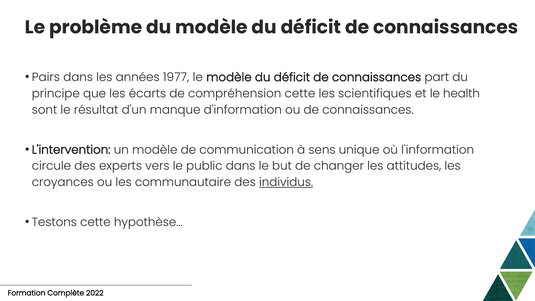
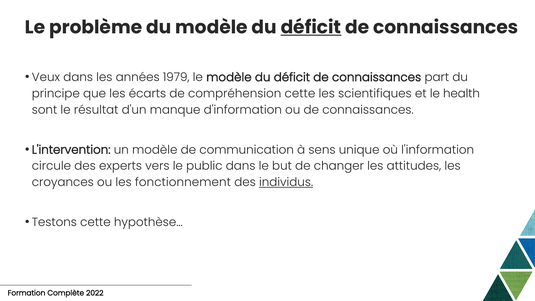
déficit underline: none -> present (311, 27)
Pairs: Pairs -> Veux (46, 77)
1977: 1977 -> 1979 (176, 77)
communautaire: communautaire -> fonctionnement (183, 182)
